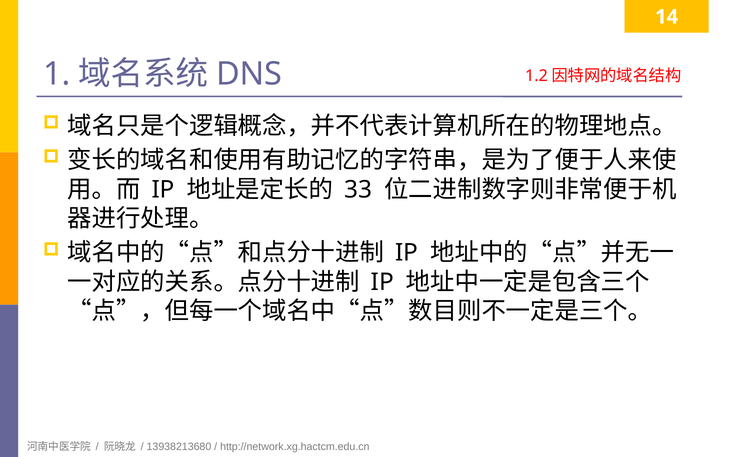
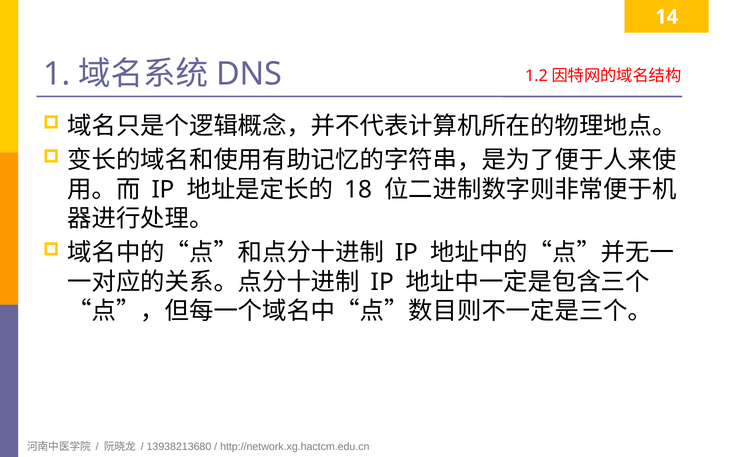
33: 33 -> 18 (358, 190)
